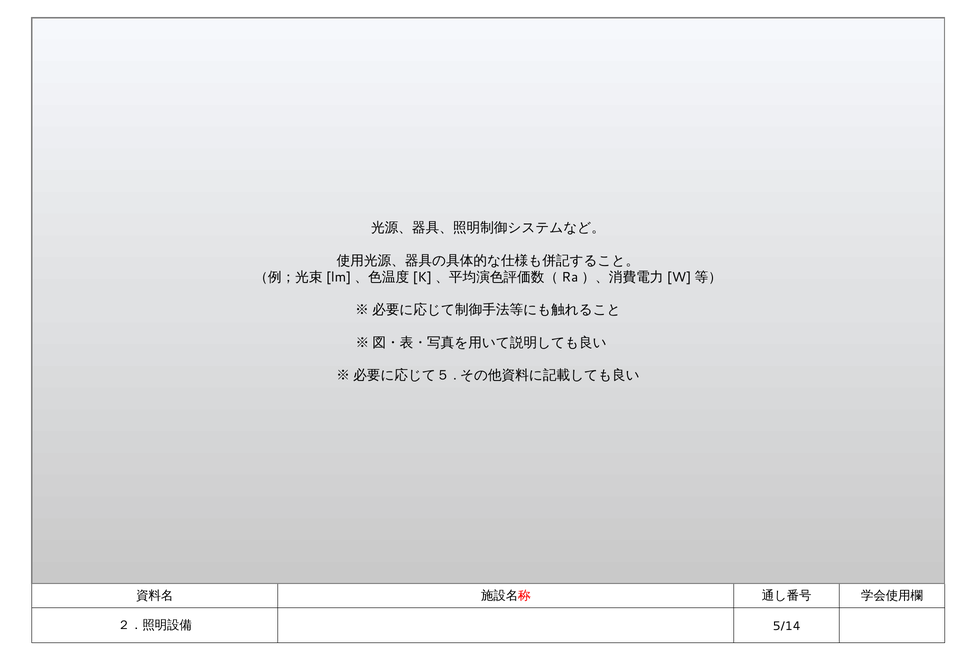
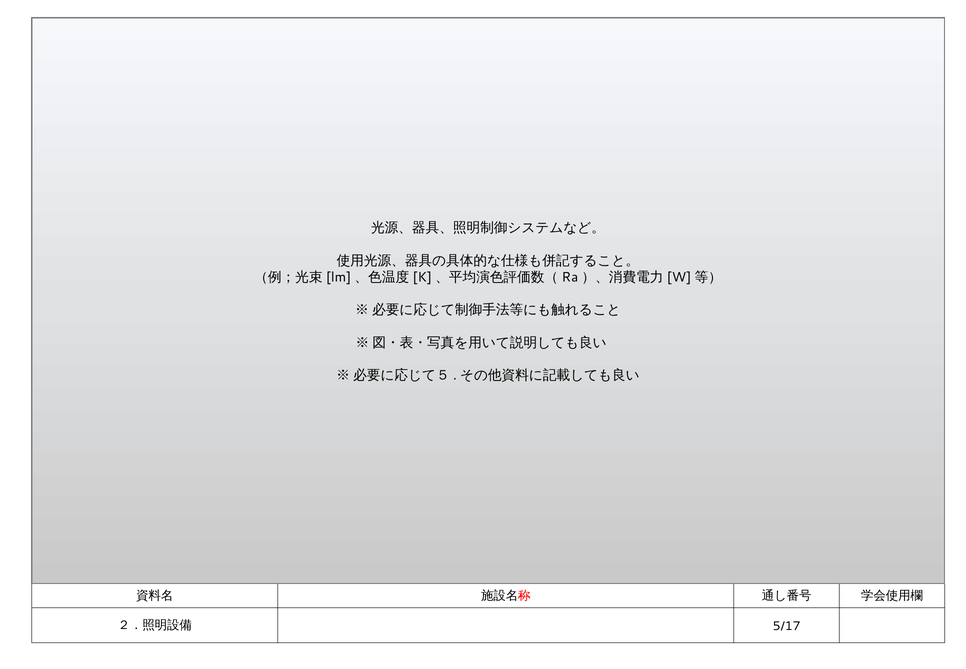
5/14: 5/14 -> 5/17 (787, 626)
